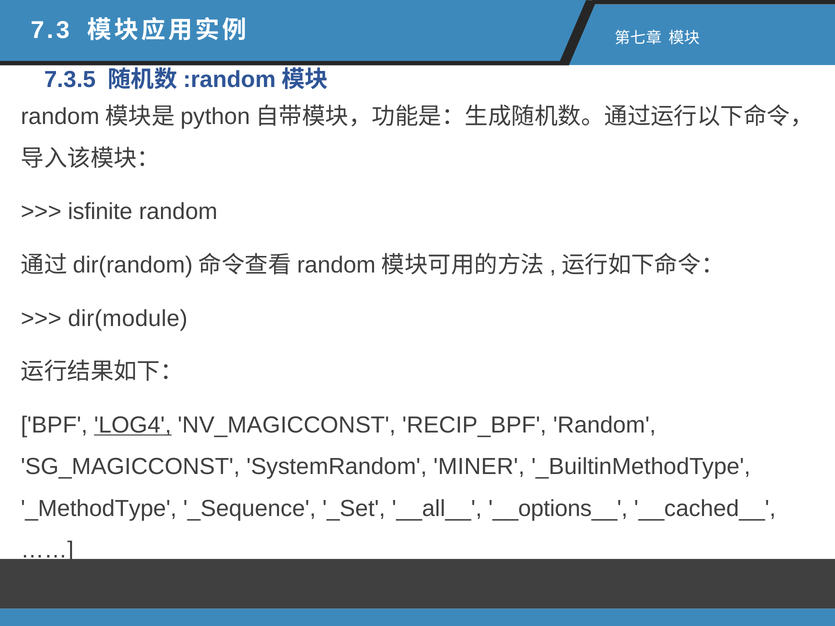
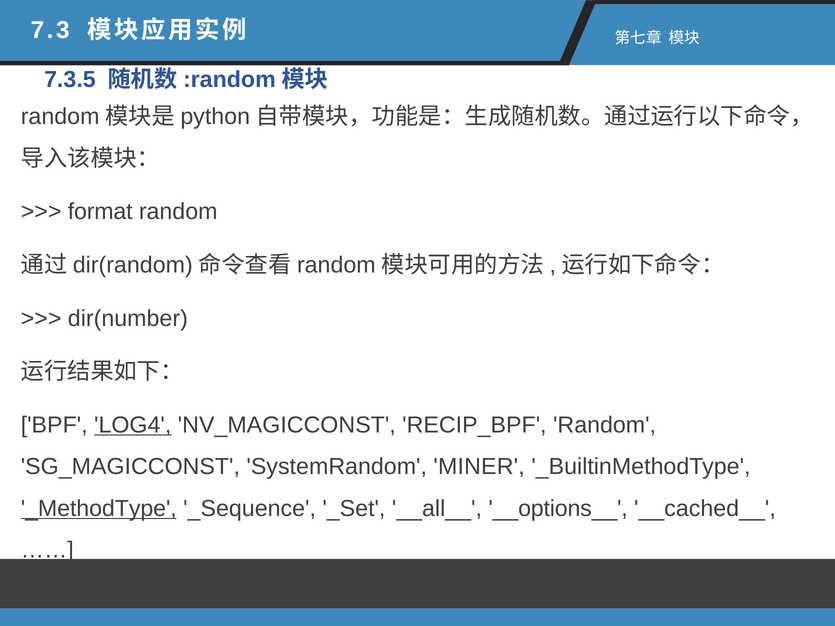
isfinite: isfinite -> format (100, 212)
dir(module: dir(module -> dir(number (128, 318)
_MethodType underline: none -> present (99, 509)
